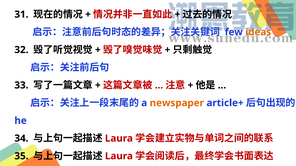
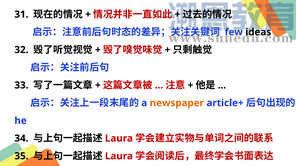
ideas colour: orange -> black (258, 32)
